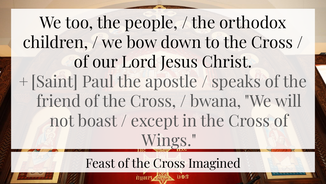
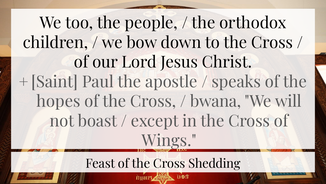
friend: friend -> hopes (58, 101)
Imagined: Imagined -> Shedding (214, 163)
